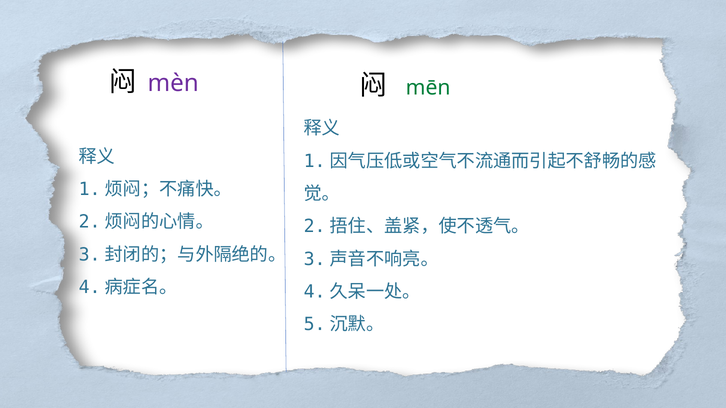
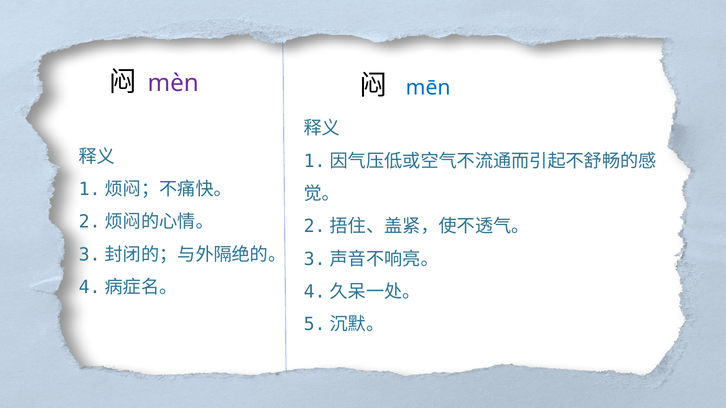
mēn colour: green -> blue (428, 88)
